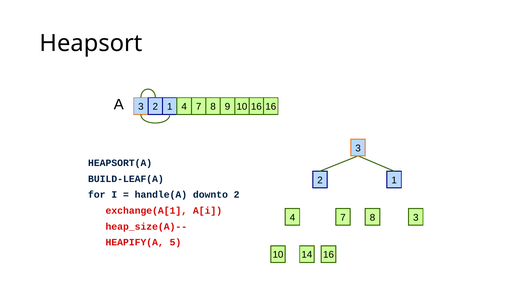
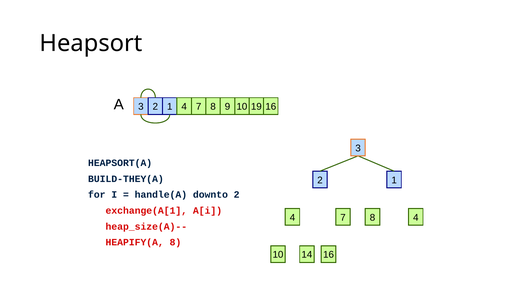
10 16: 16 -> 19 (256, 107)
BUILD-LEAF(A: BUILD-LEAF(A -> BUILD-THEY(A (126, 179)
4 3: 3 -> 4 (416, 218)
HEAPIFY(A 5: 5 -> 8 (175, 243)
